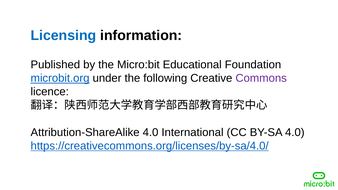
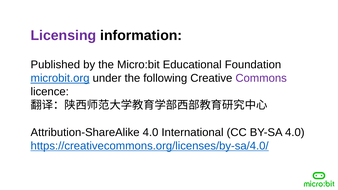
Licensing colour: blue -> purple (63, 35)
